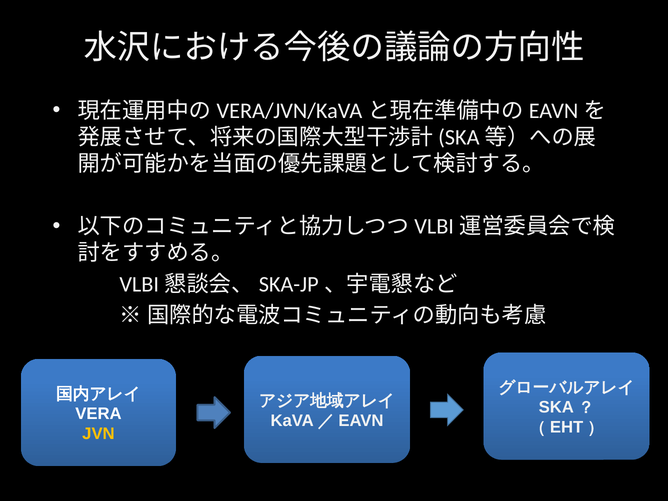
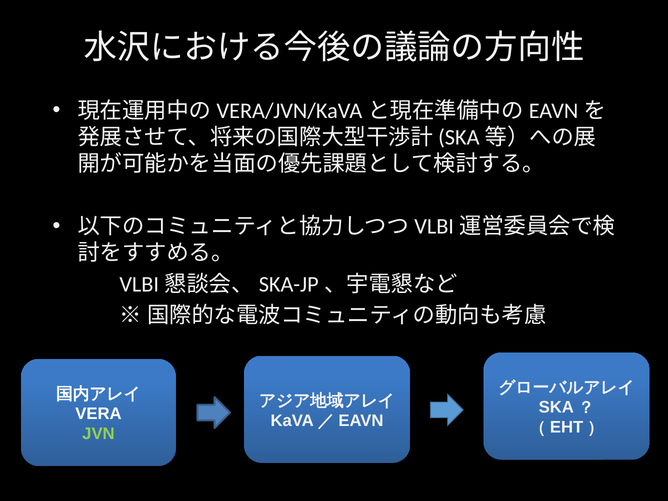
JVN colour: yellow -> light green (98, 434)
